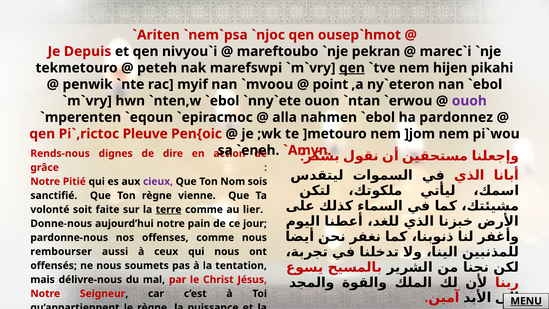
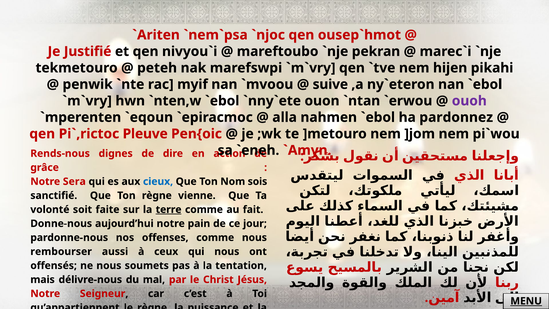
Depuis: Depuis -> Justifié (88, 51)
qen underline: present -> none (352, 68)
point: point -> suive (330, 84)
Pitié: Pitié -> Sera (74, 181)
cieux colour: purple -> blue (158, 181)
lier: lier -> fait (253, 209)
